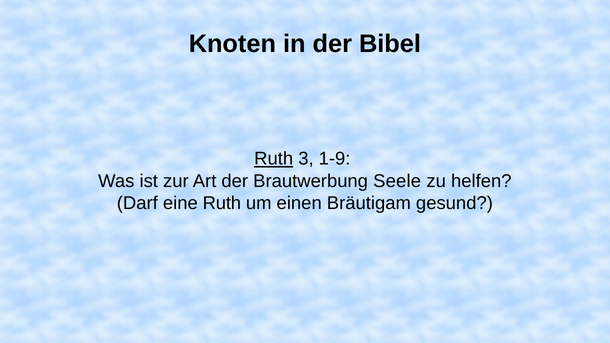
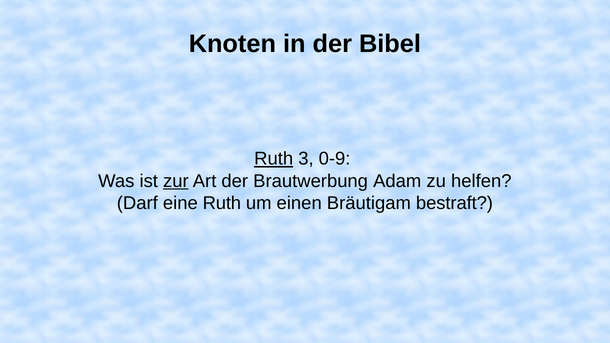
1-9: 1-9 -> 0-9 (335, 159)
zur underline: none -> present (176, 181)
Seele: Seele -> Adam (397, 181)
gesund: gesund -> bestraft (455, 203)
